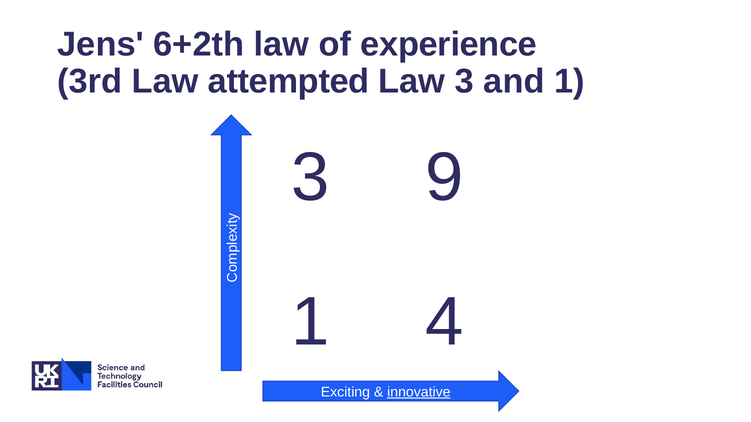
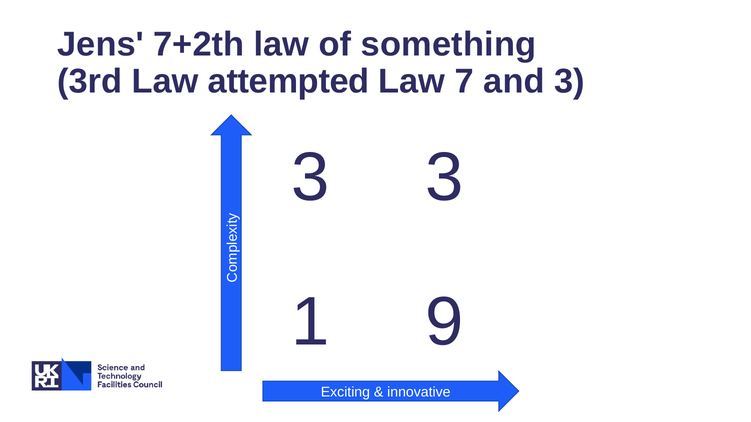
6+2th: 6+2th -> 7+2th (199, 45)
experience: experience -> something (448, 45)
Law 3: 3 -> 7 (464, 82)
and 1: 1 -> 3 (569, 82)
3 9: 9 -> 3 (444, 178)
4: 4 -> 9 (444, 322)
innovative underline: present -> none (419, 392)
